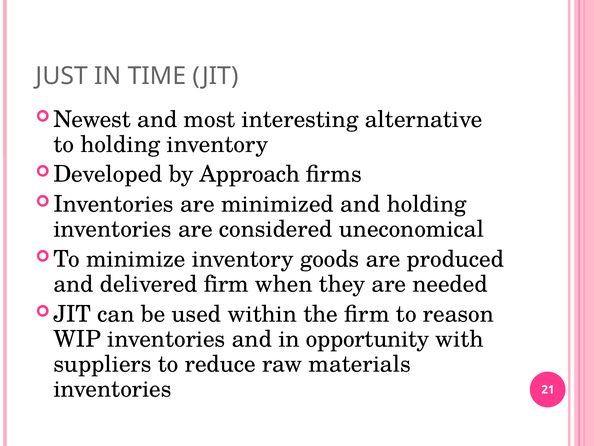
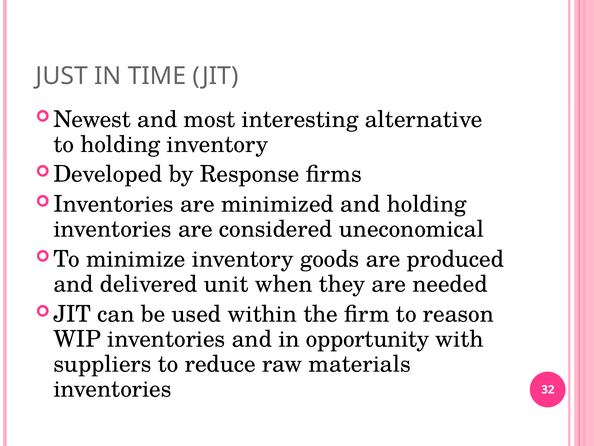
Approach: Approach -> Response (250, 174)
delivered firm: firm -> unit (226, 284)
21: 21 -> 32 (548, 389)
